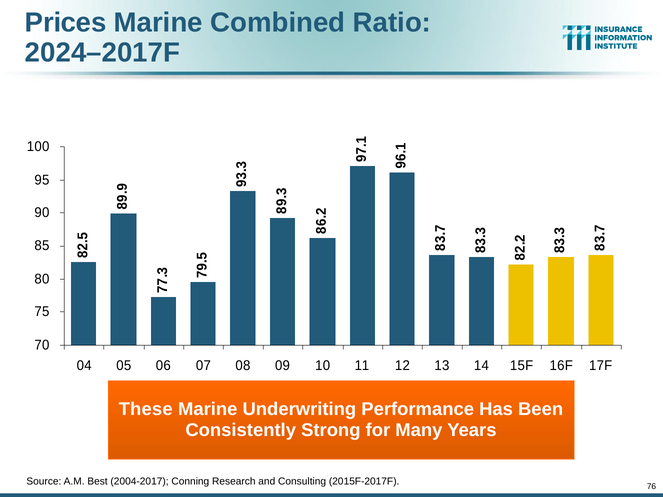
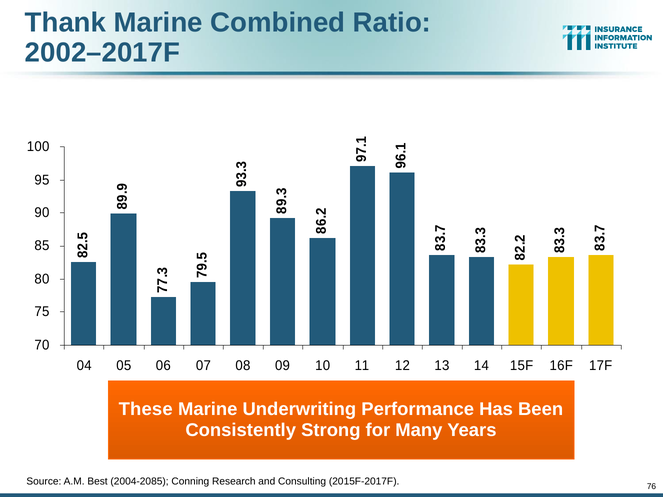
Prices: Prices -> Thank (66, 23)
2024–2017F: 2024–2017F -> 2002–2017F (102, 52)
2004-2017: 2004-2017 -> 2004-2085 (140, 482)
